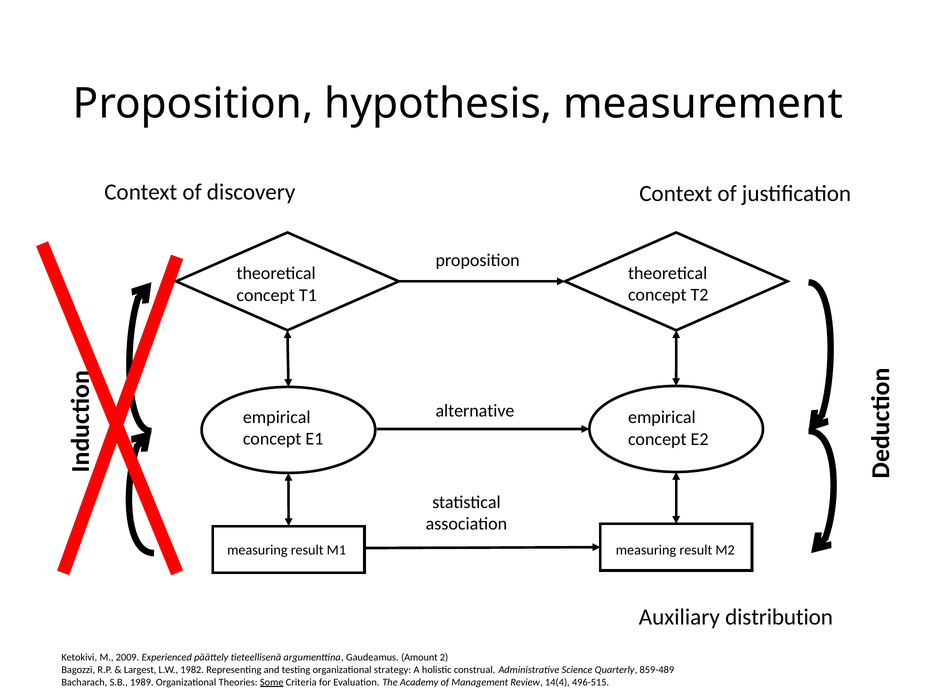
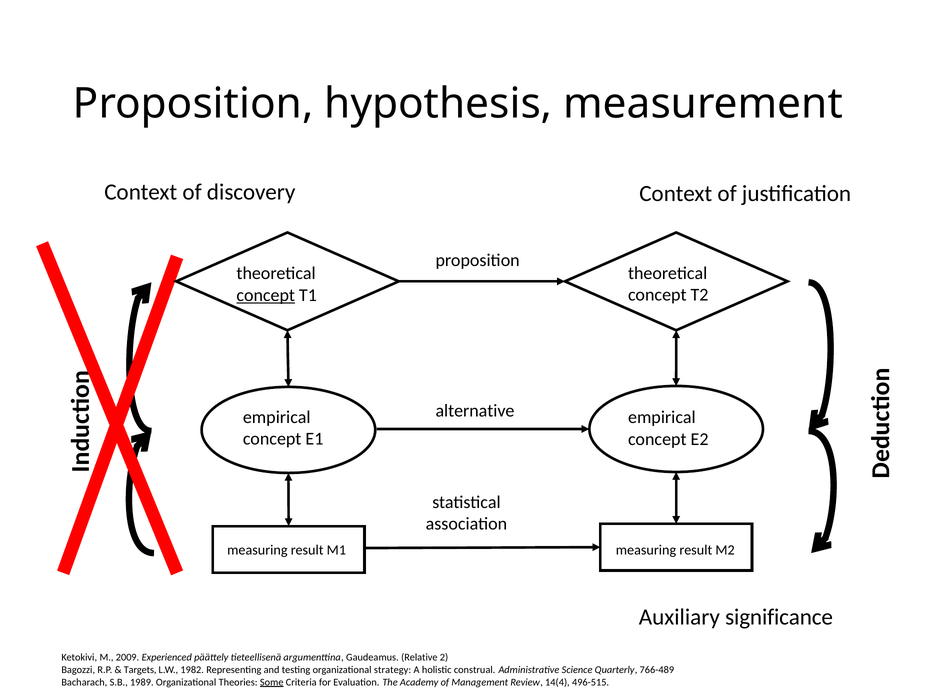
concept underline: none -> present (266, 295)
distribution: distribution -> significance (779, 617)
Amount: Amount -> Relative (419, 657)
Largest: Largest -> Targets (140, 669)
859-489: 859-489 -> 766-489 (657, 669)
